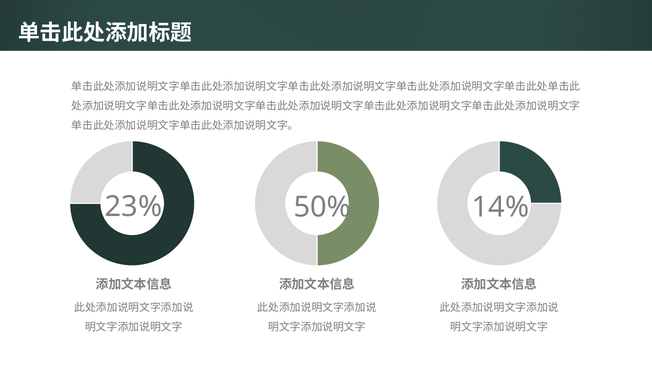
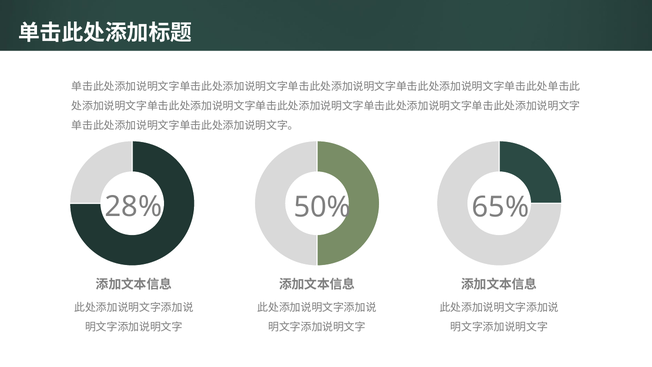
23%: 23% -> 28% (133, 207)
14%: 14% -> 65% (501, 207)
